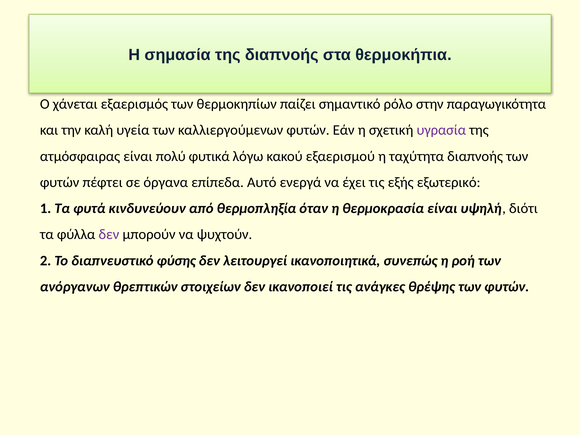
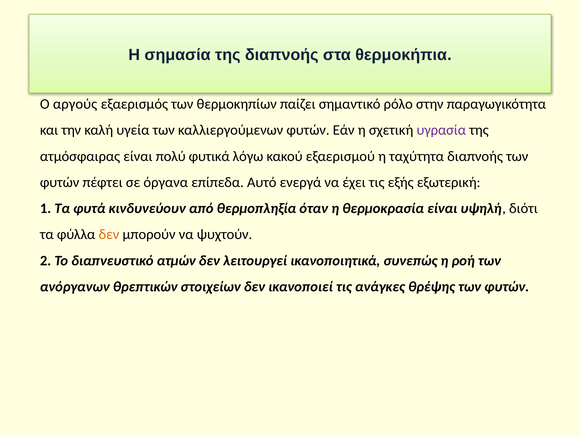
χάνεται: χάνεται -> αργούς (75, 104)
εξωτερικό: εξωτερικό -> εξωτερική (449, 182)
δεν colour: purple -> orange (109, 235)
φύσης: φύσης -> ατμών (176, 261)
